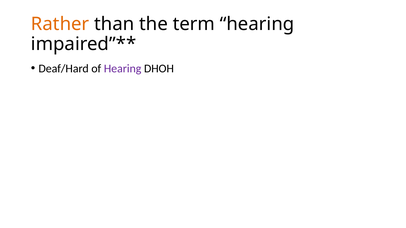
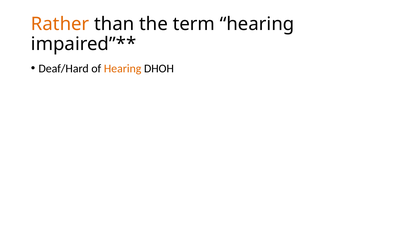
Hearing colour: purple -> orange (123, 69)
